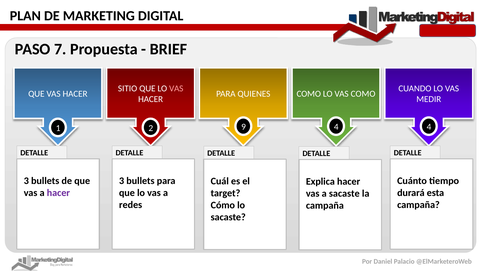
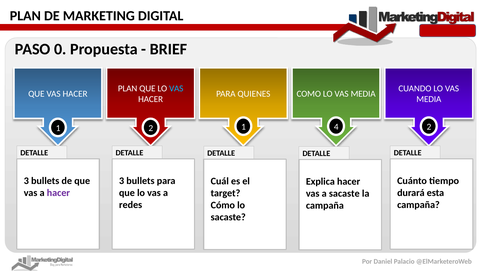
7: 7 -> 0 (60, 49)
SITIO: SITIO -> PLAN (128, 88)
VAS colour: pink -> light blue (176, 88)
COMO LO VAS COMO: COMO -> MEDIA (363, 94)
MEDIR: MEDIR -> MEDIA (429, 99)
1 9: 9 -> 1 (244, 127)
4 4: 4 -> 2 (429, 127)
